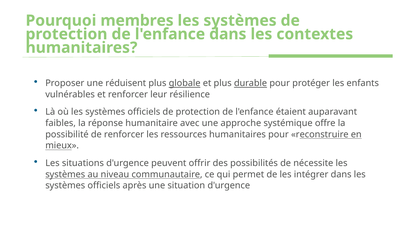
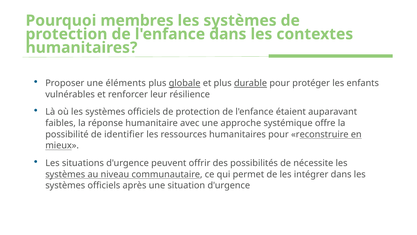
réduisent: réduisent -> éléments (126, 83)
de renforcer: renforcer -> identifier (124, 134)
